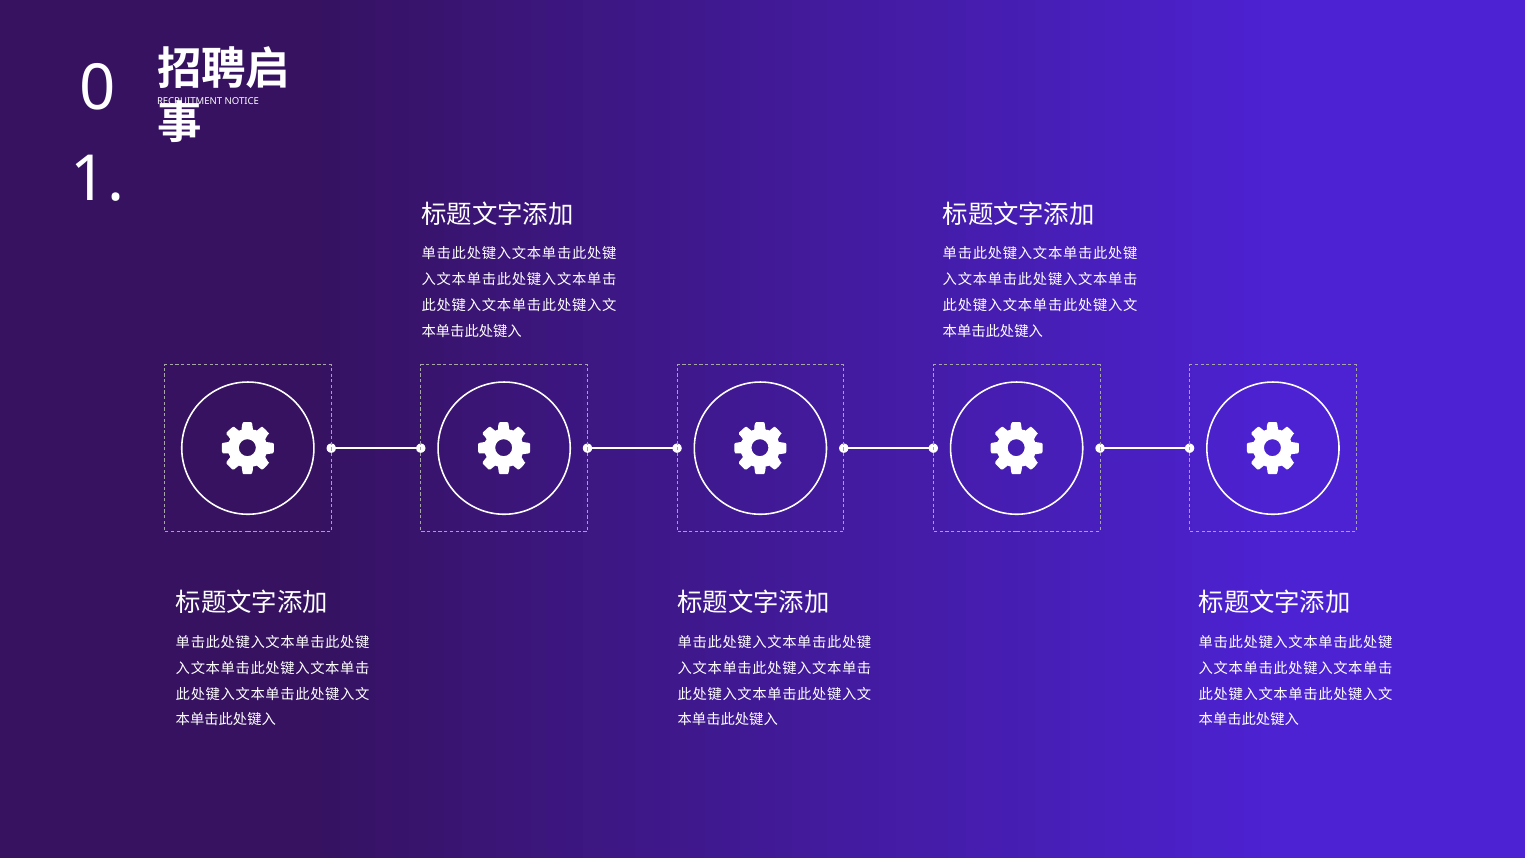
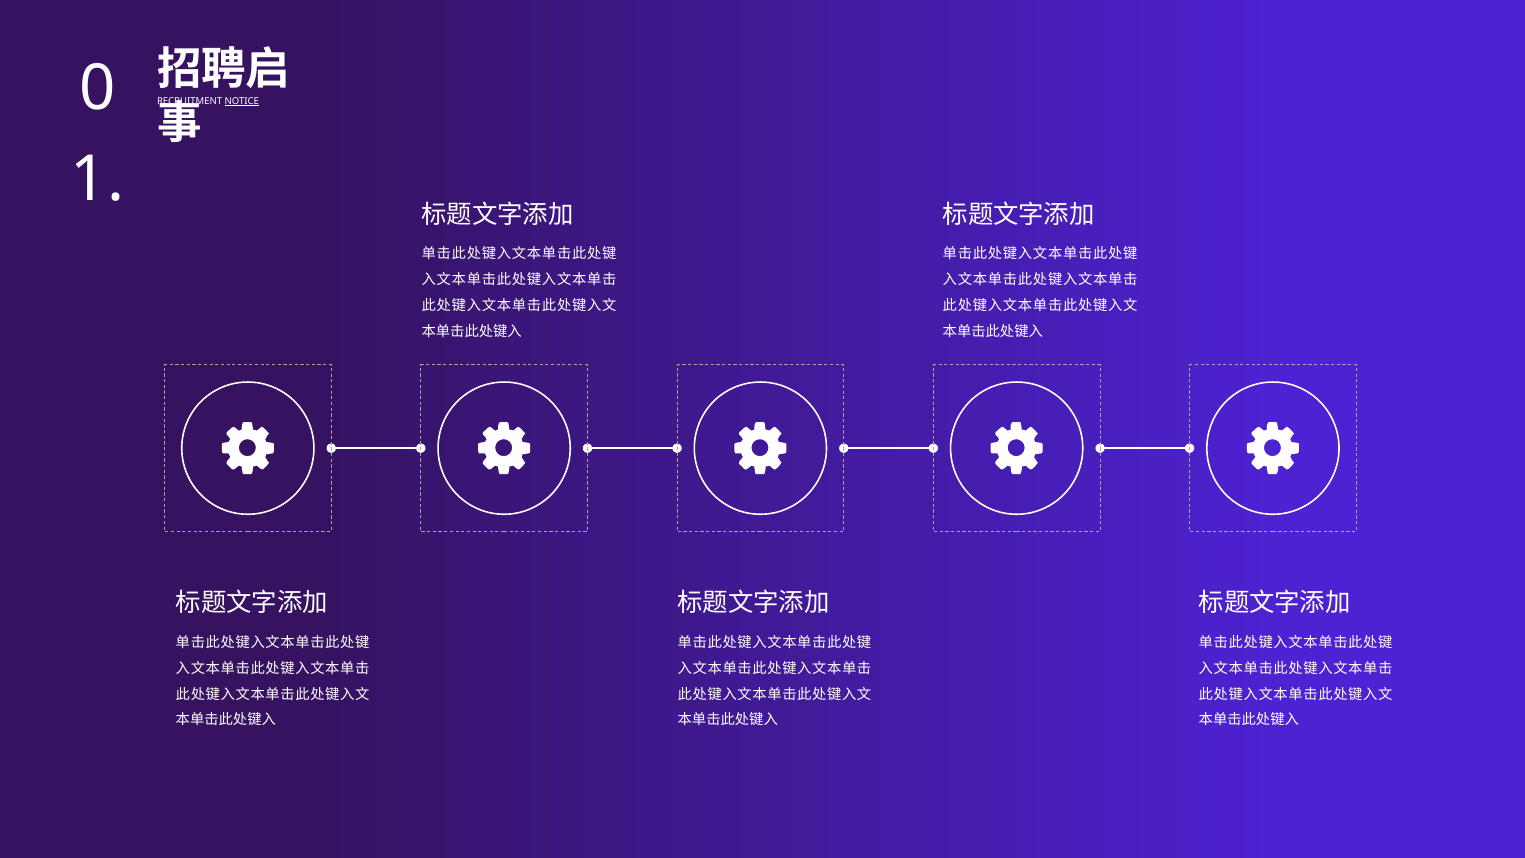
NOTICE underline: none -> present (242, 101)
